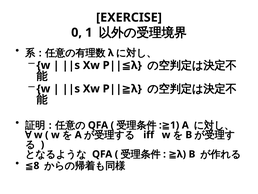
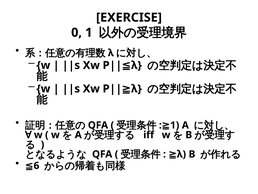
8: 8 -> 6 (36, 165)
